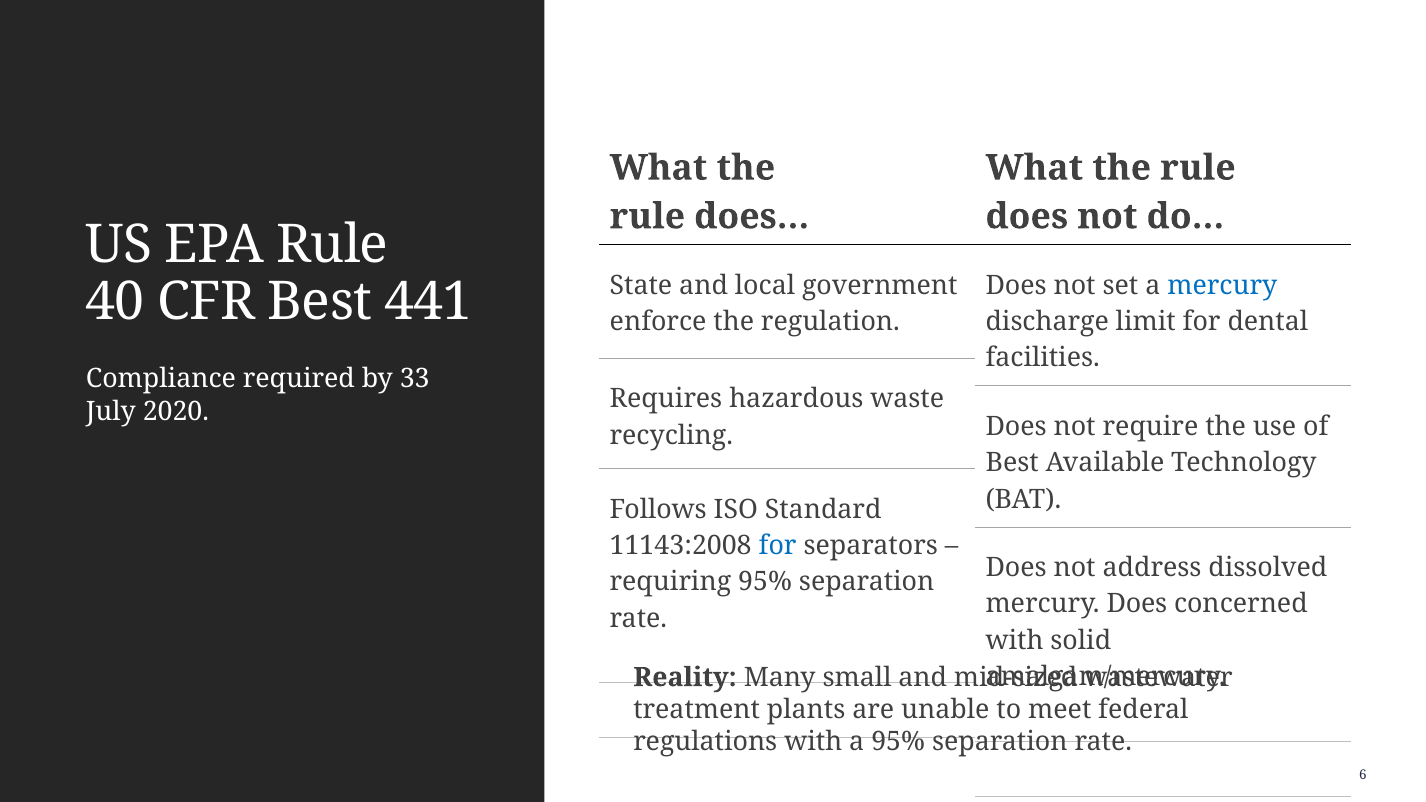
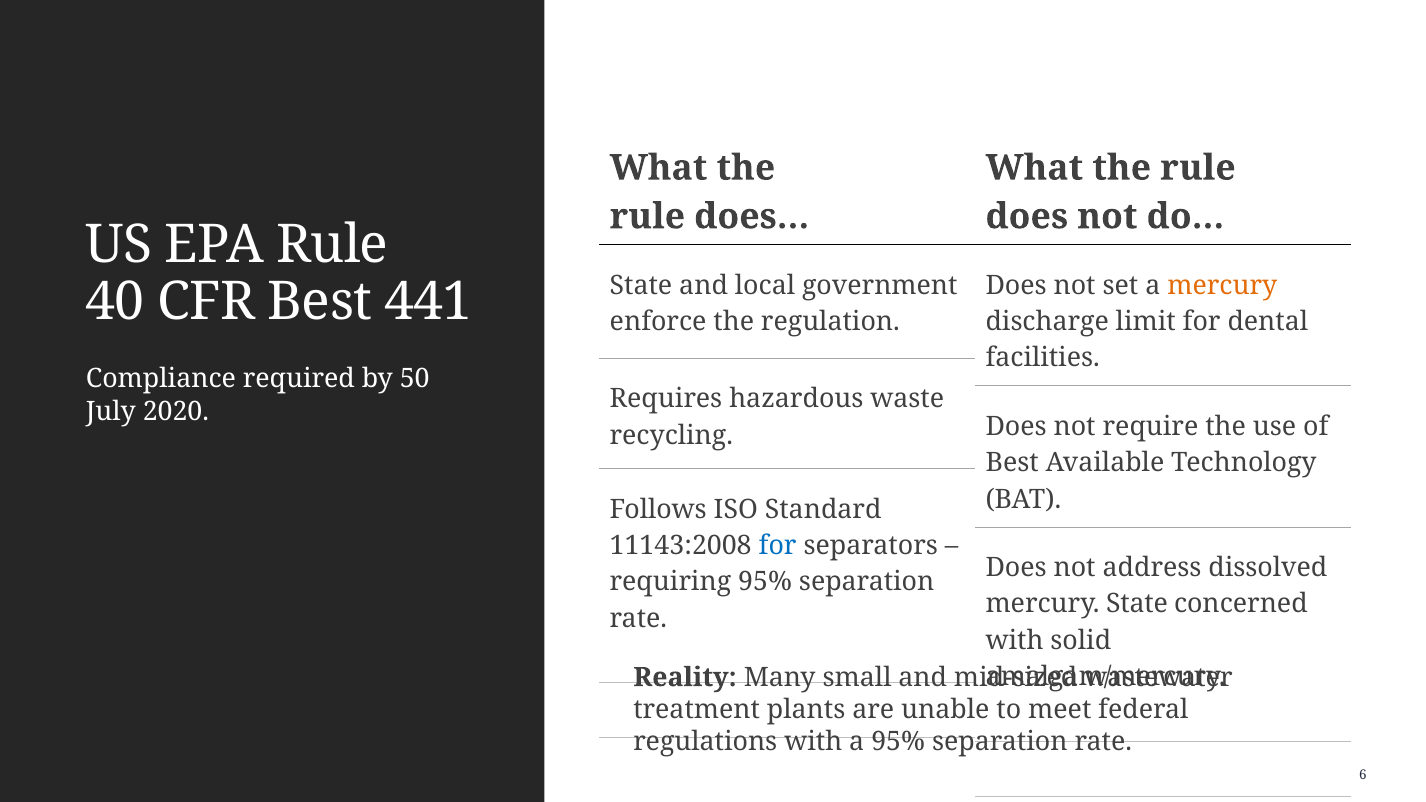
mercury colour: blue -> orange (1222, 285)
33: 33 -> 50 (415, 379)
mercury Does: Does -> State (1137, 604)
